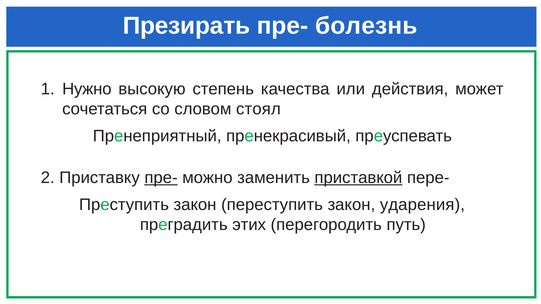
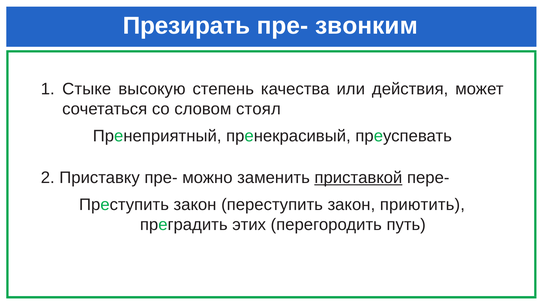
болезнь: болезнь -> звонким (366, 26)
Нужно: Нужно -> Стыке (87, 89)
пре- underline: present -> none (161, 178)
ударения: ударения -> приютить (422, 205)
